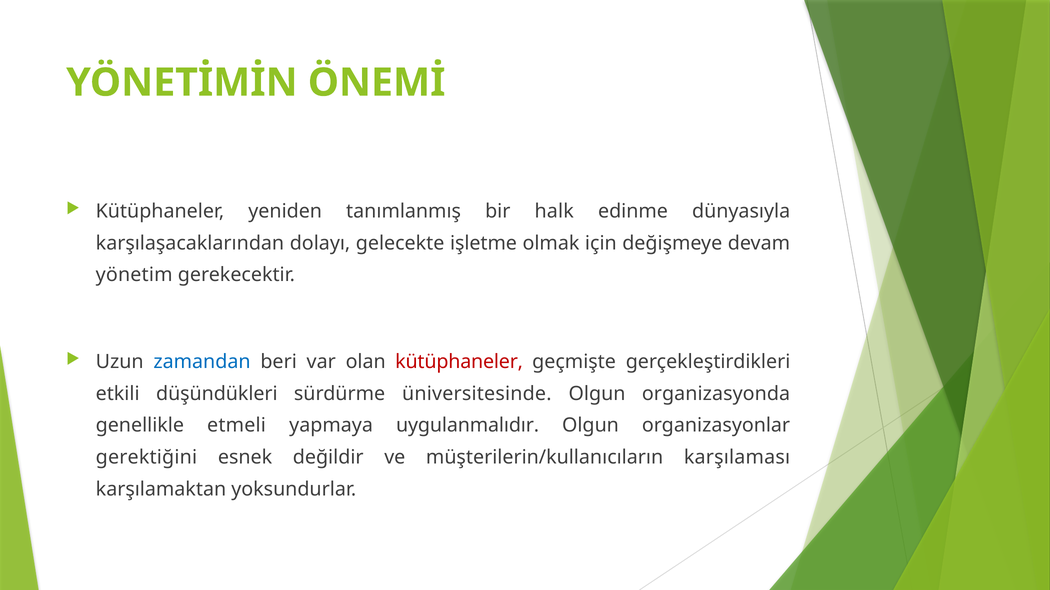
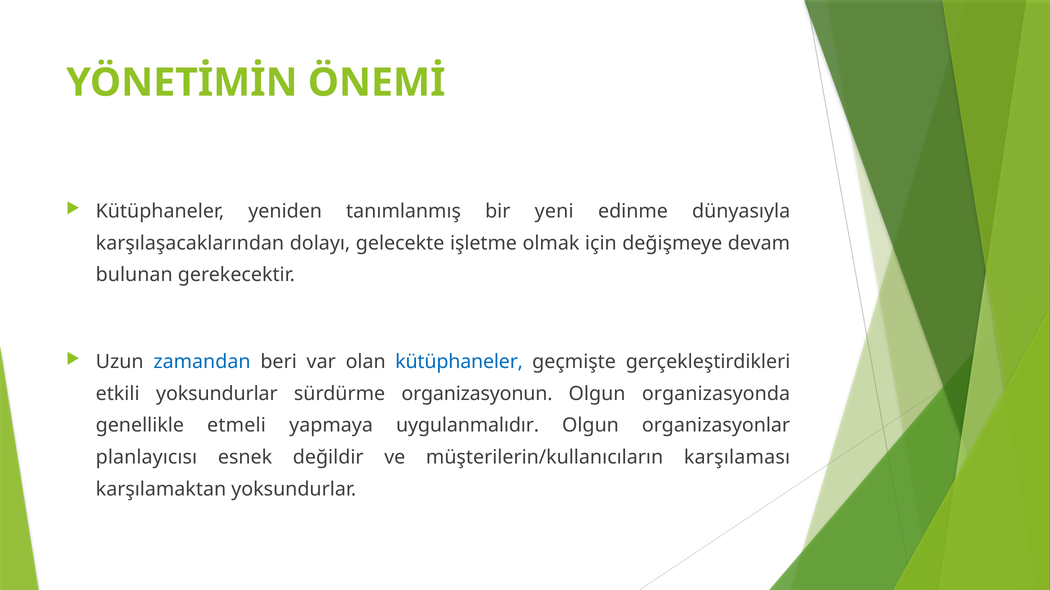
halk: halk -> yeni (554, 211)
yönetim: yönetim -> bulunan (134, 275)
kütüphaneler colour: red -> blue (459, 362)
etkili düşündükleri: düşündükleri -> yoksundurlar (217, 394)
üniversitesinde: üniversitesinde -> organizasyonun (477, 394)
gerektiğini: gerektiğini -> planlayıcısı (146, 458)
